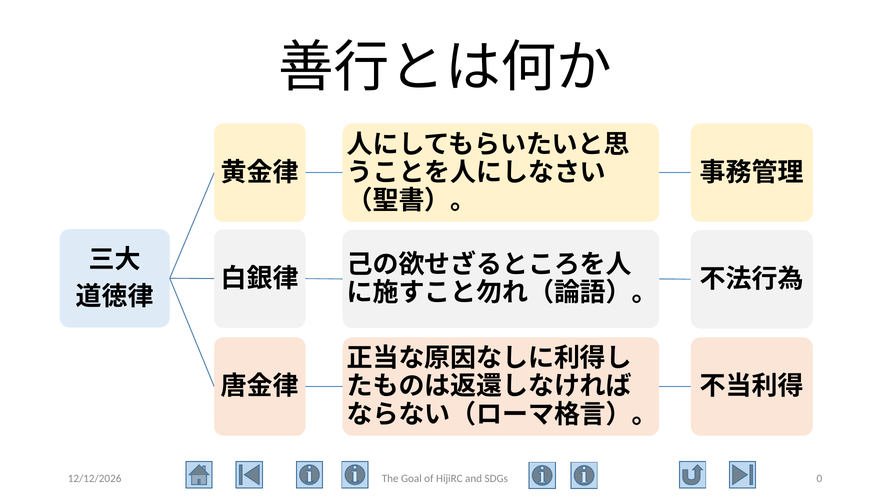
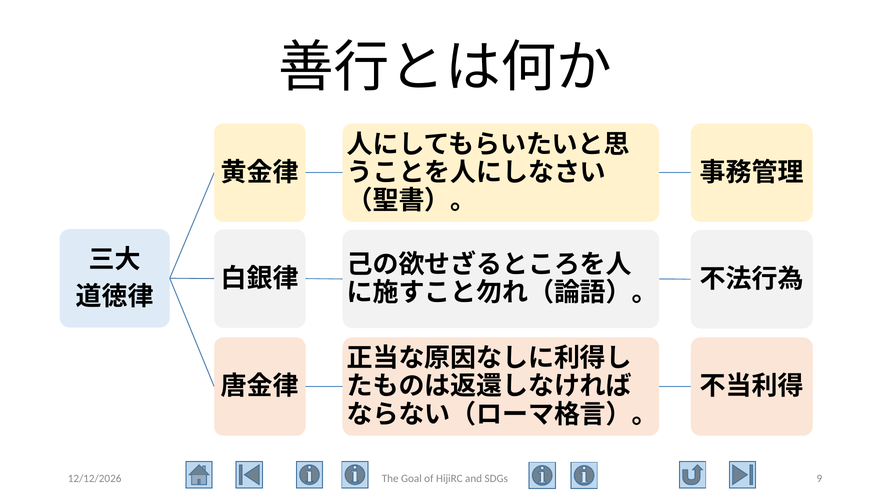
0: 0 -> 9 (819, 478)
